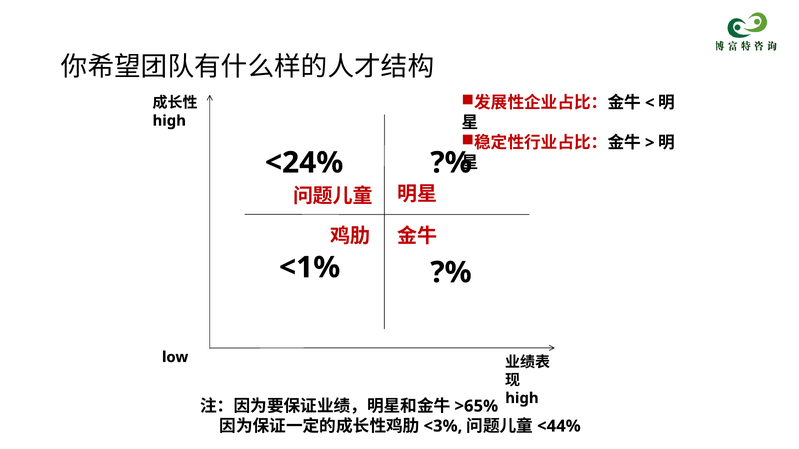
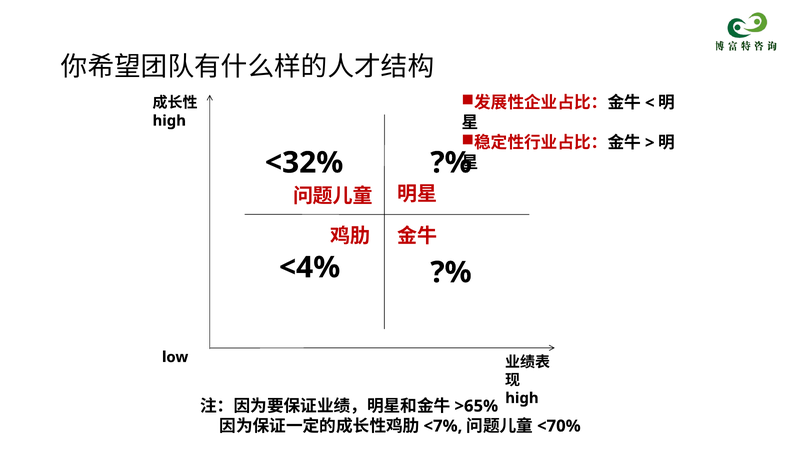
<24%: <24% -> <32% (304, 163)
<1%: <1% -> <4% (310, 268)
<3%: <3% -> <7% (443, 426)
<44%: <44% -> <70% (559, 426)
